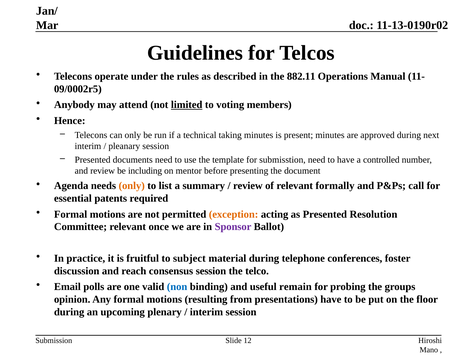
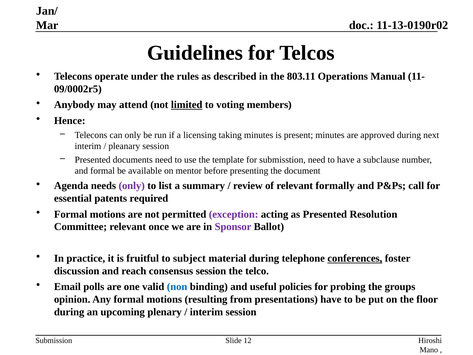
882.11: 882.11 -> 803.11 (301, 76)
technical: technical -> licensing (200, 135)
controlled: controlled -> subclause (381, 160)
and review: review -> formal (103, 171)
including: including -> available (145, 171)
only colour: orange -> purple (132, 186)
exception colour: orange -> purple (234, 214)
conferences underline: none -> present (355, 258)
remain: remain -> policies (296, 287)
